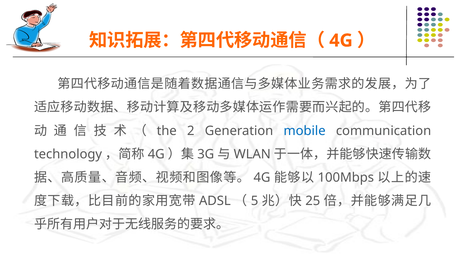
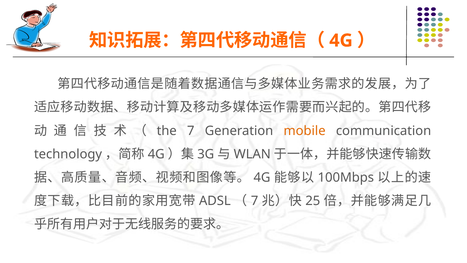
2: 2 -> 7 (191, 131)
mobile colour: blue -> orange (305, 131)
5: 5 -> 7 (255, 201)
